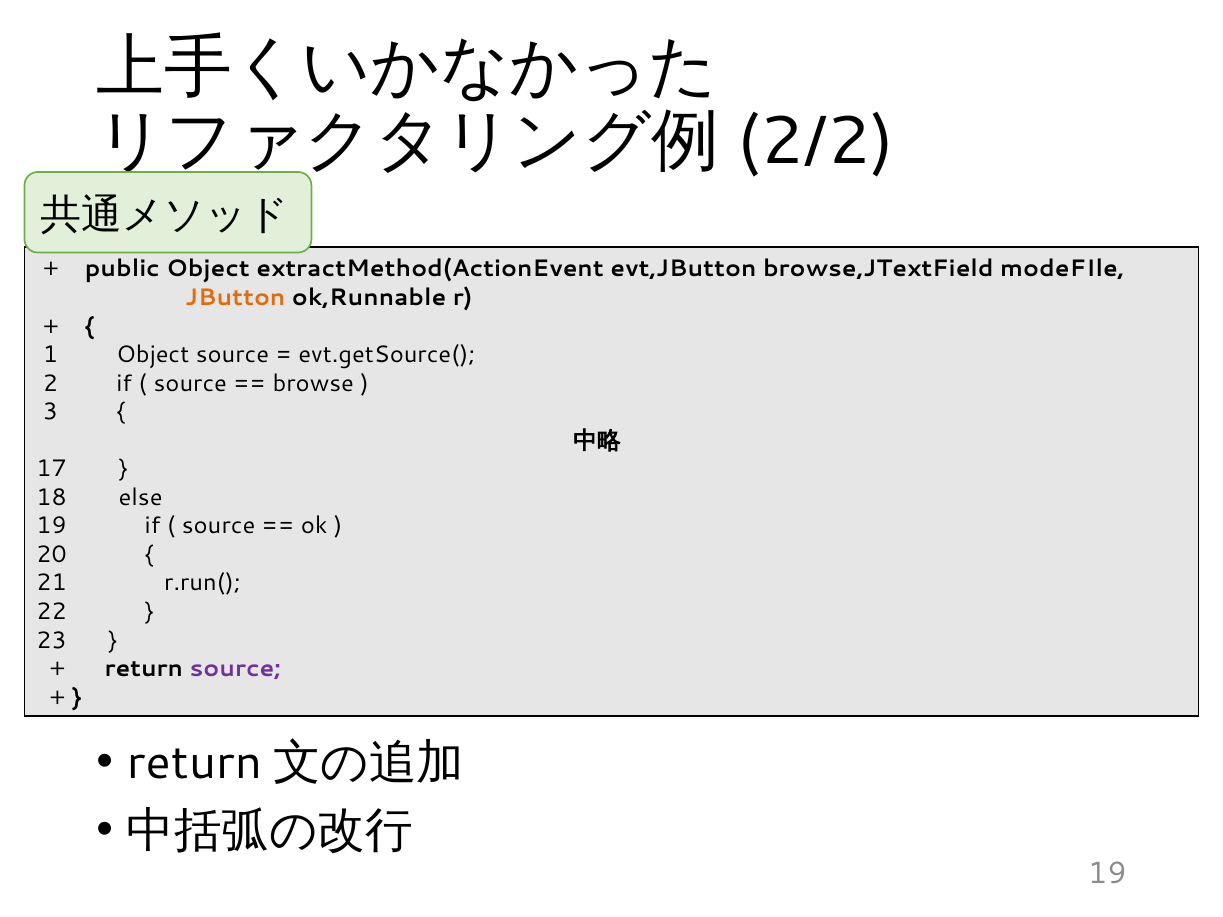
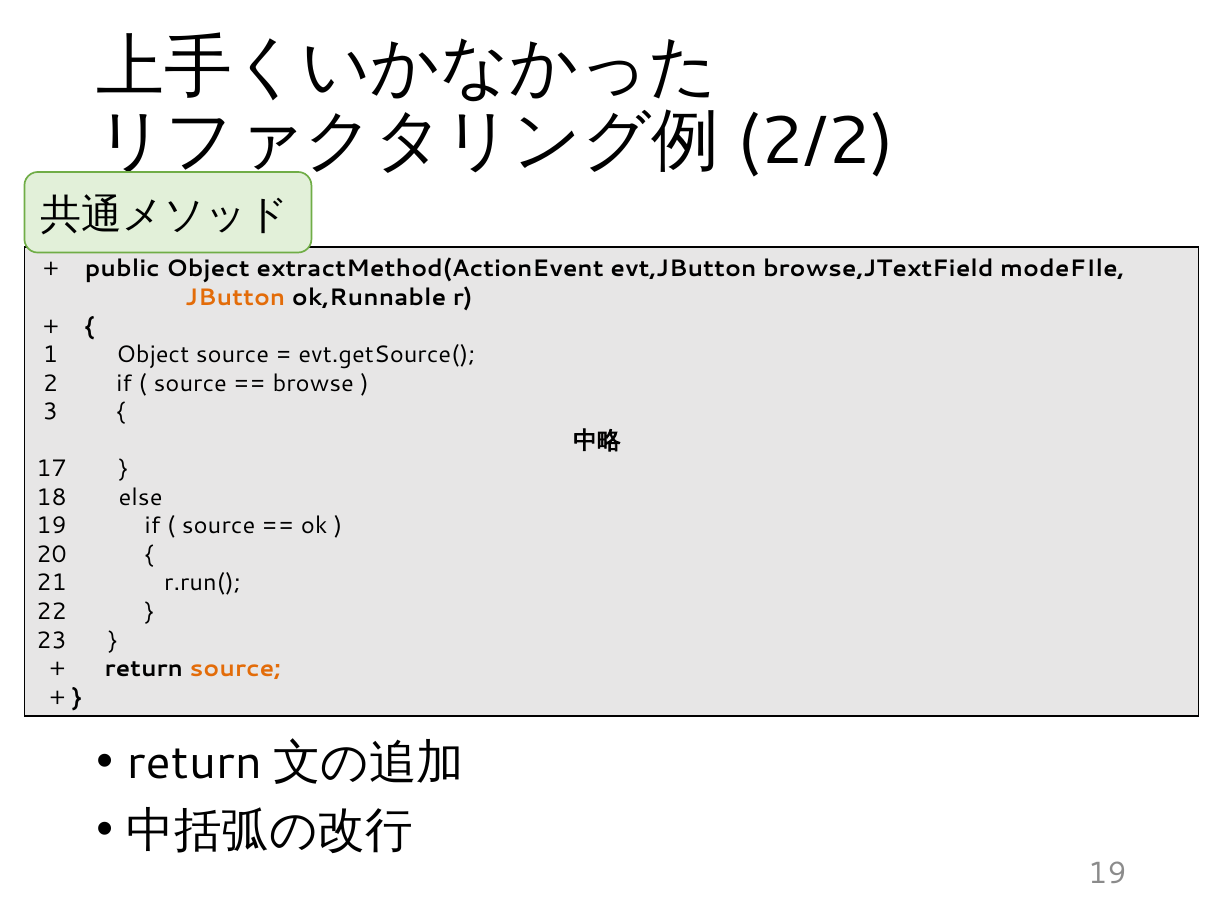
source colour: purple -> orange (235, 669)
